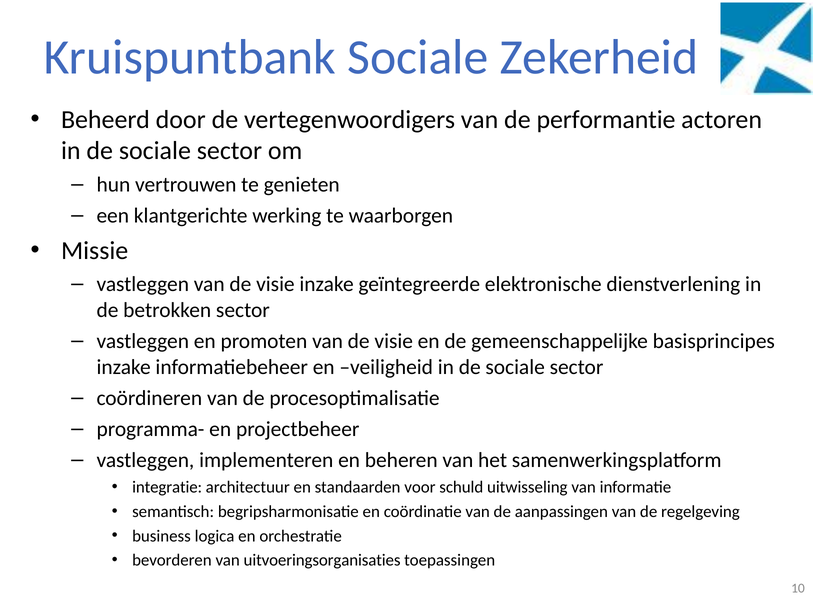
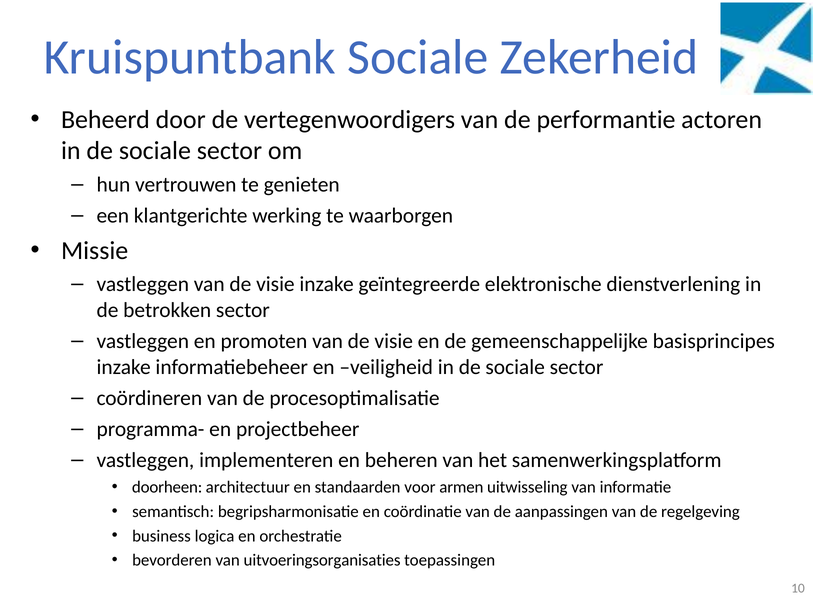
integratie: integratie -> doorheen (167, 487)
schuld: schuld -> armen (461, 487)
